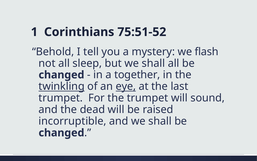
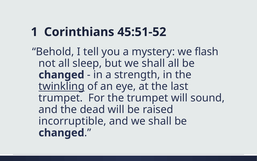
75:51-52: 75:51-52 -> 45:51-52 (142, 32)
together: together -> strength (137, 75)
eye underline: present -> none (126, 86)
